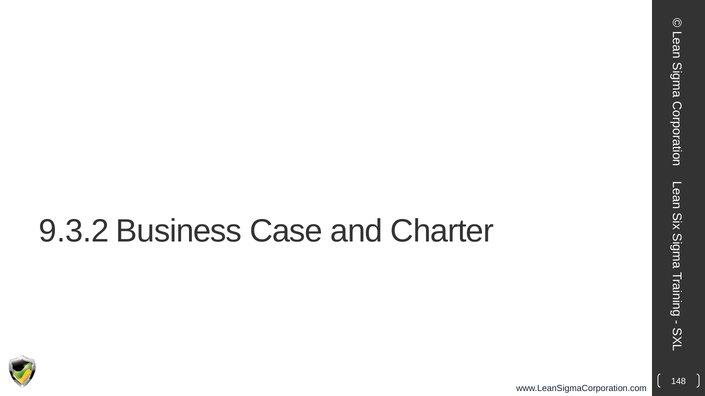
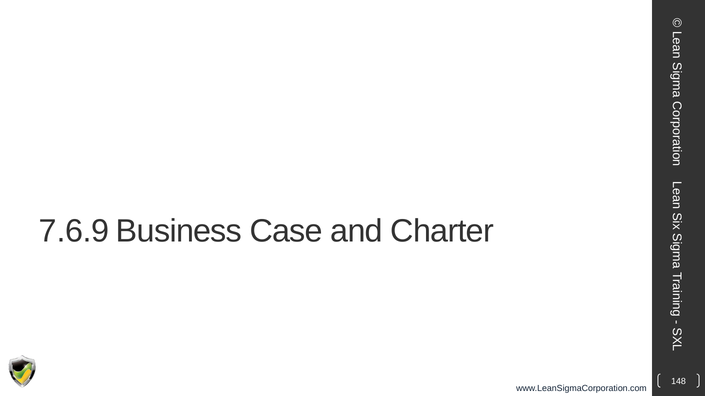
9.3.2: 9.3.2 -> 7.6.9 (74, 232)
